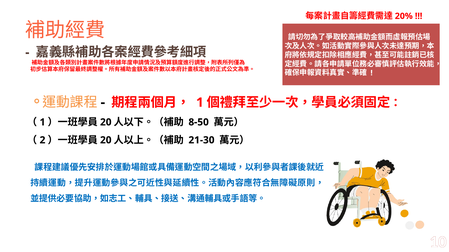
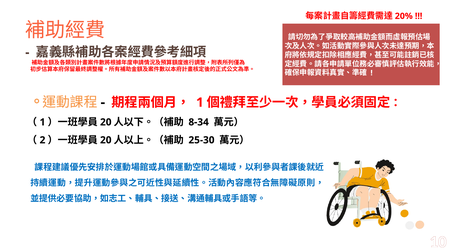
8-50: 8-50 -> 8-34 (199, 122)
21-30: 21-30 -> 25-30 (201, 140)
